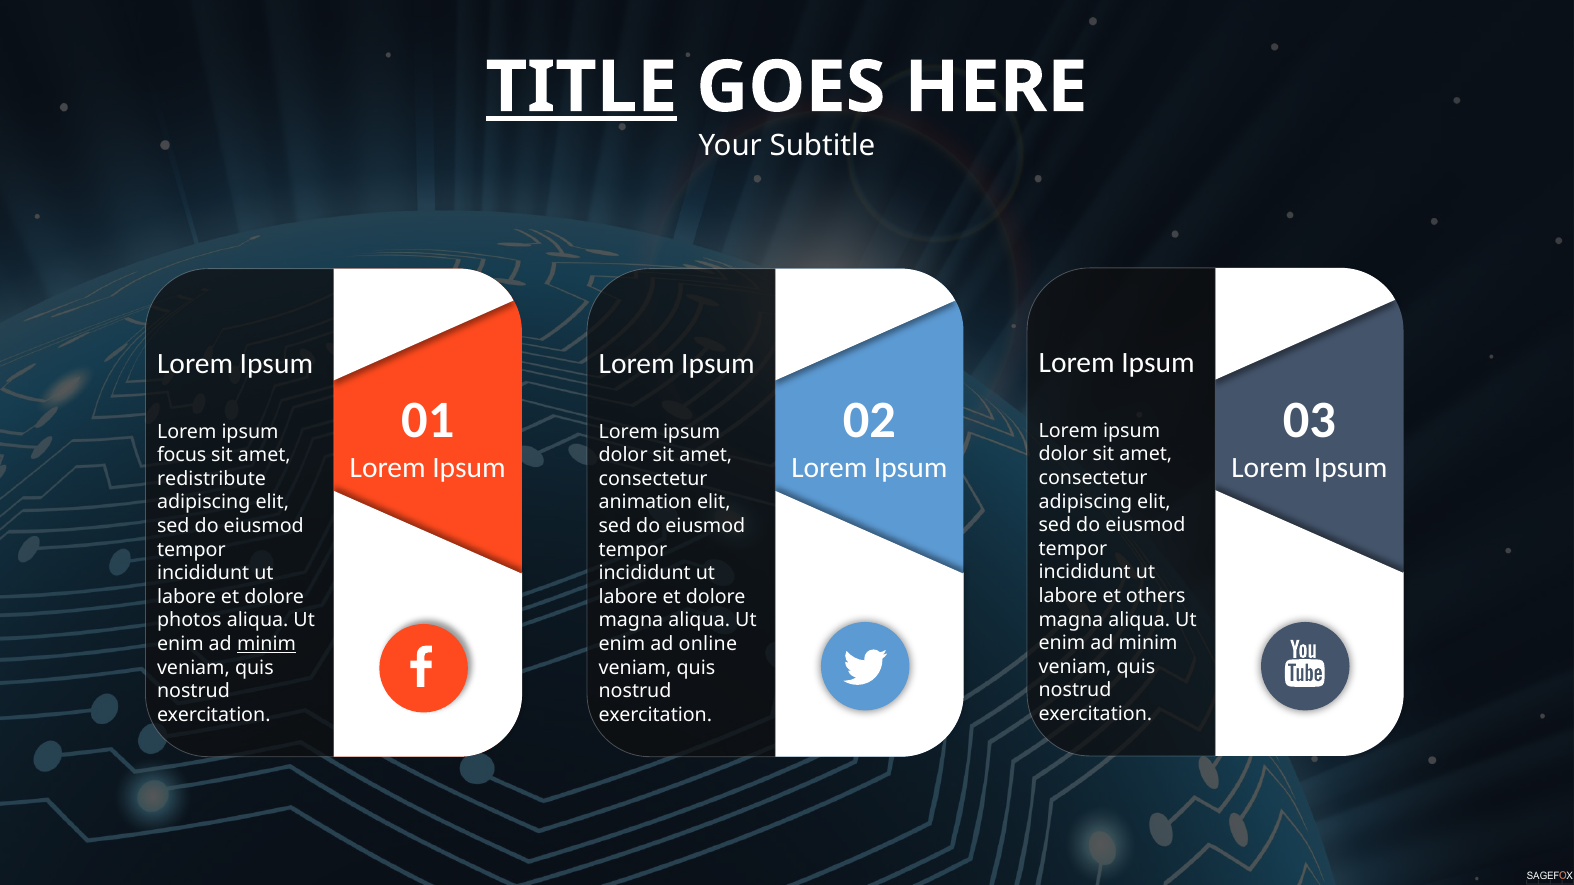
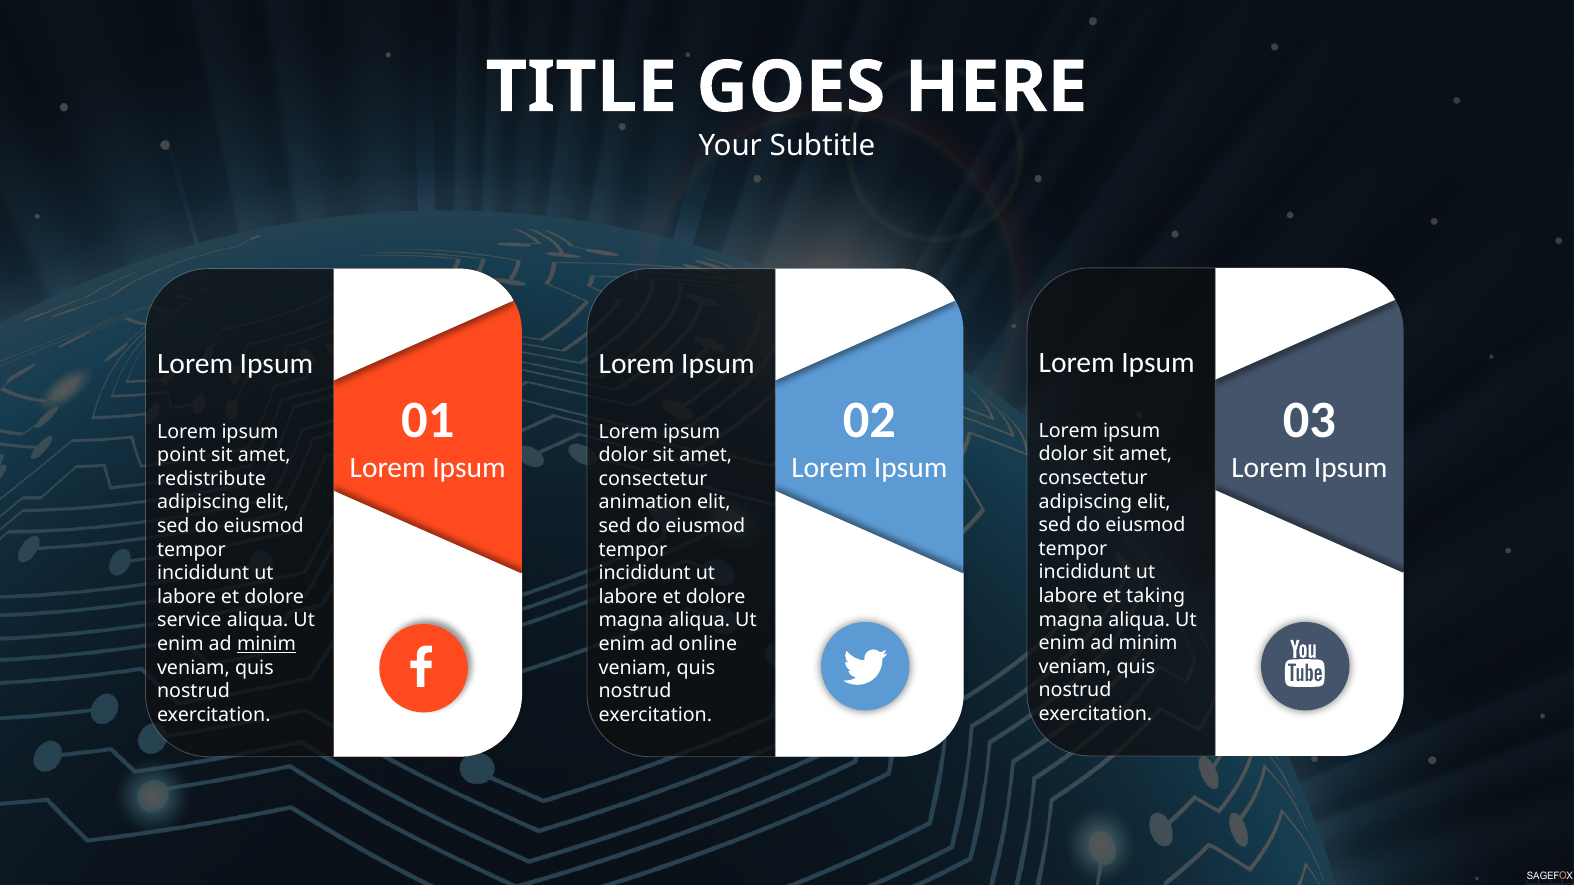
TITLE underline: present -> none (582, 87)
focus: focus -> point (182, 455)
others: others -> taking (1156, 596)
photos: photos -> service (189, 621)
